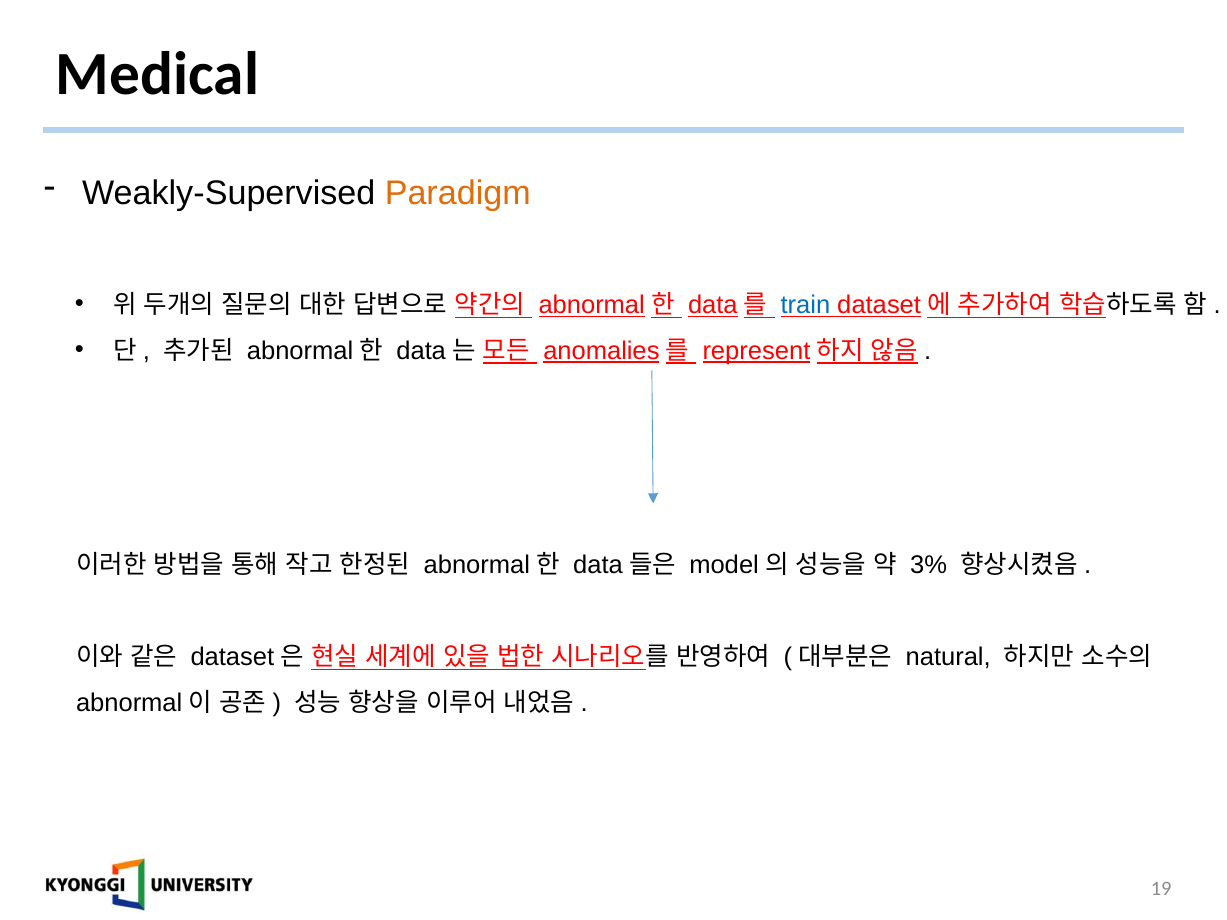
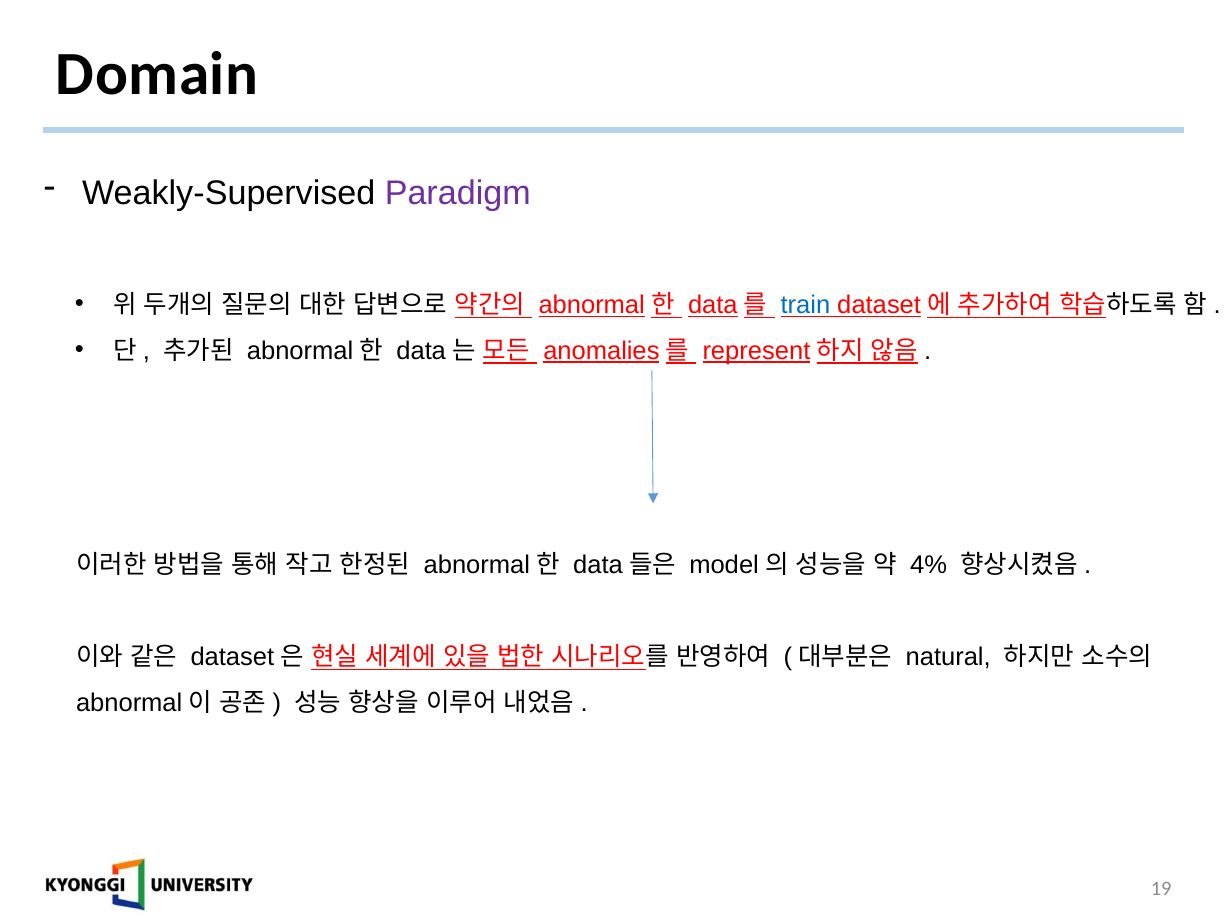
Medical: Medical -> Domain (157, 74)
Paradigm colour: orange -> purple (458, 193)
3%: 3% -> 4% (929, 565)
